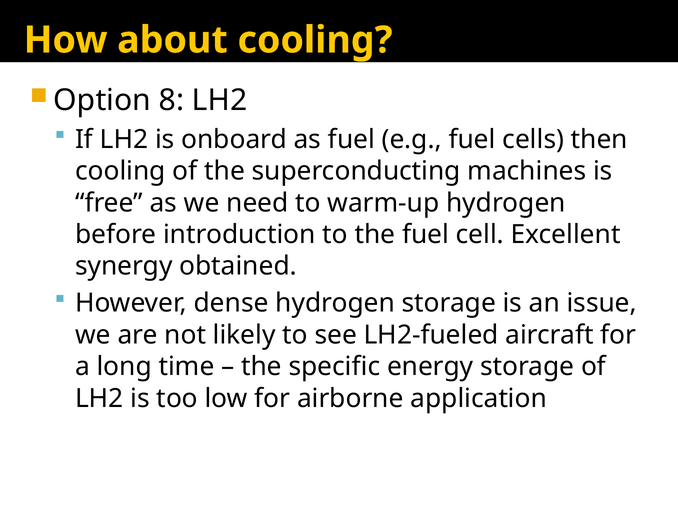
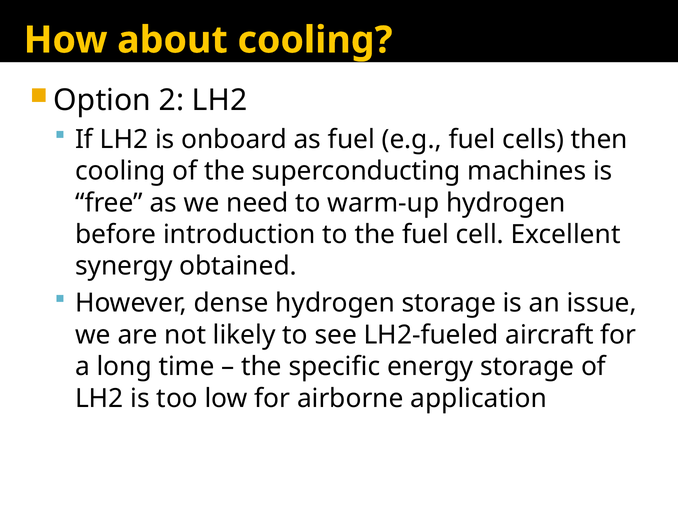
8: 8 -> 2 (172, 100)
